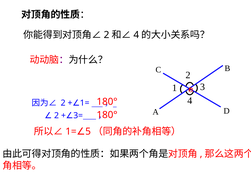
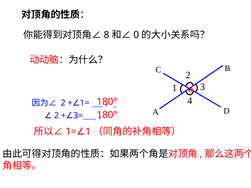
2: 2 -> 8 (107, 35)
4: 4 -> 0 (136, 35)
5: 5 -> 1 (88, 132)
